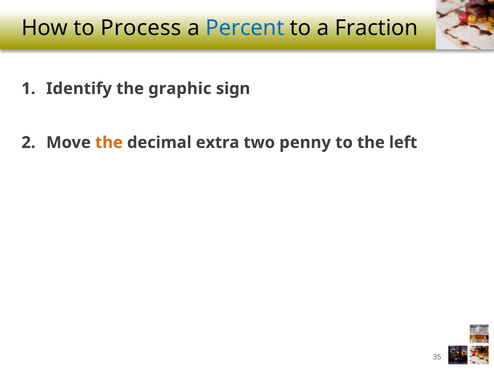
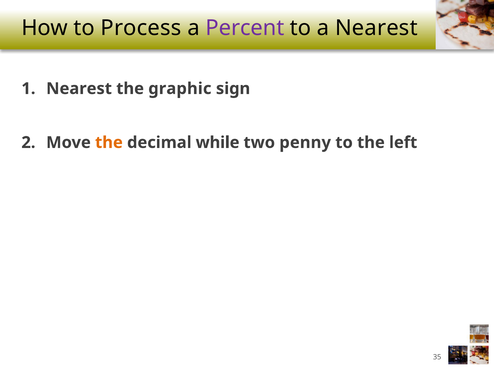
Percent colour: blue -> purple (245, 28)
a Fraction: Fraction -> Nearest (376, 28)
Identify: Identify -> Nearest (79, 89)
extra: extra -> while (218, 143)
